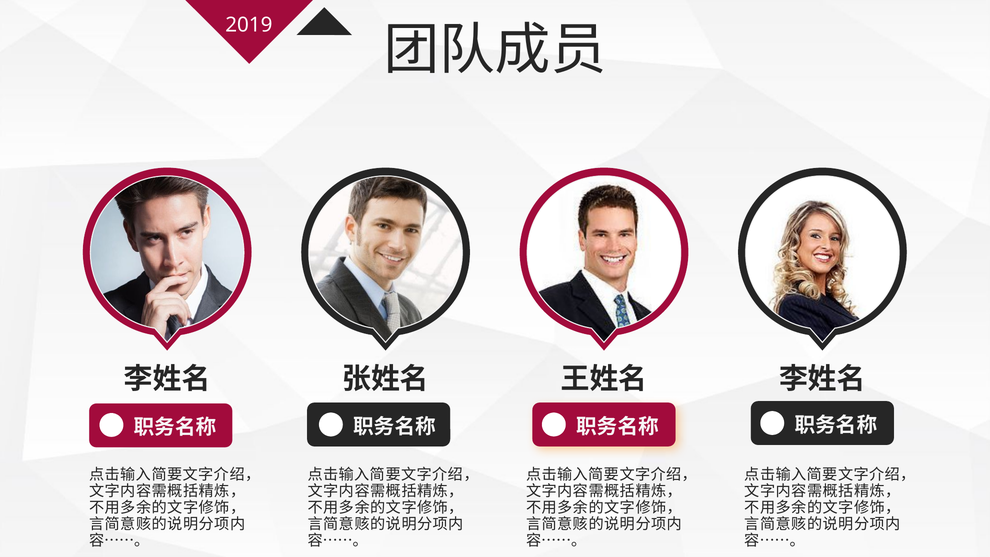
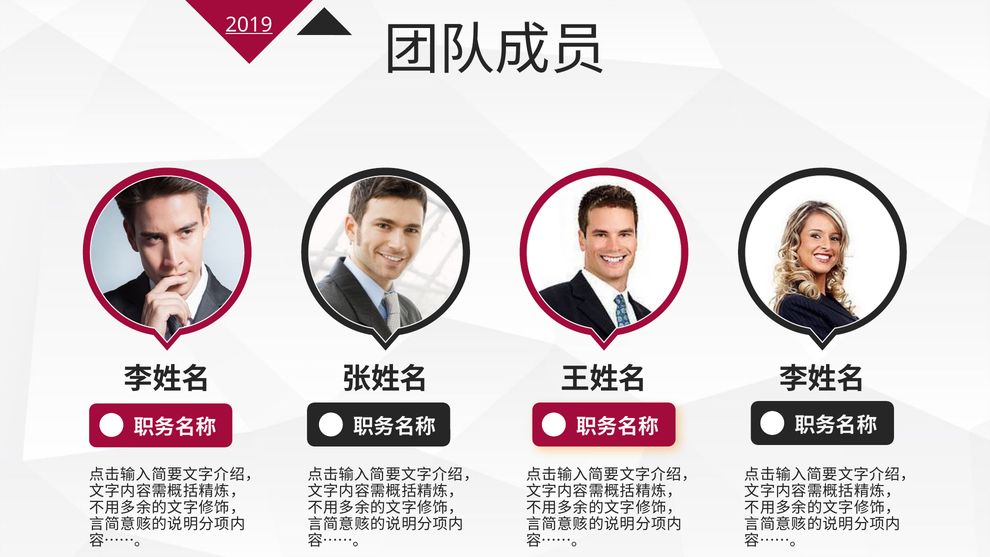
2019 underline: none -> present (249, 25)
